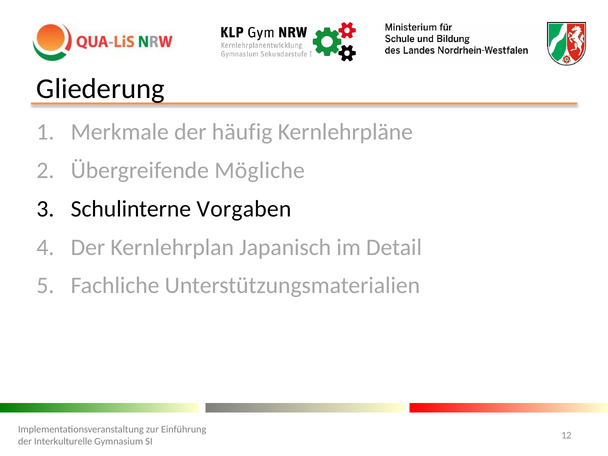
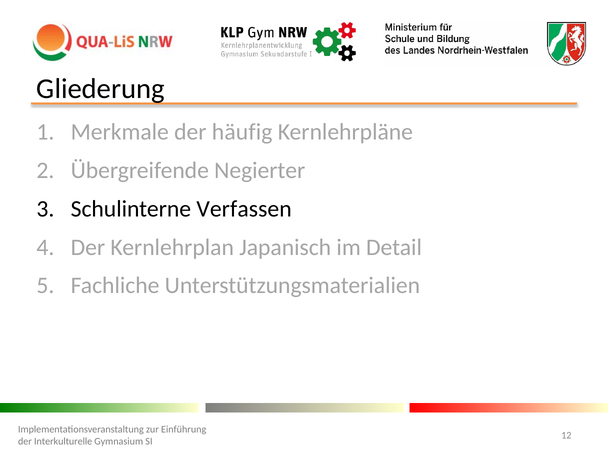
Mögliche: Mögliche -> Negierter (260, 170)
Vorgaben: Vorgaben -> Verfassen (244, 209)
